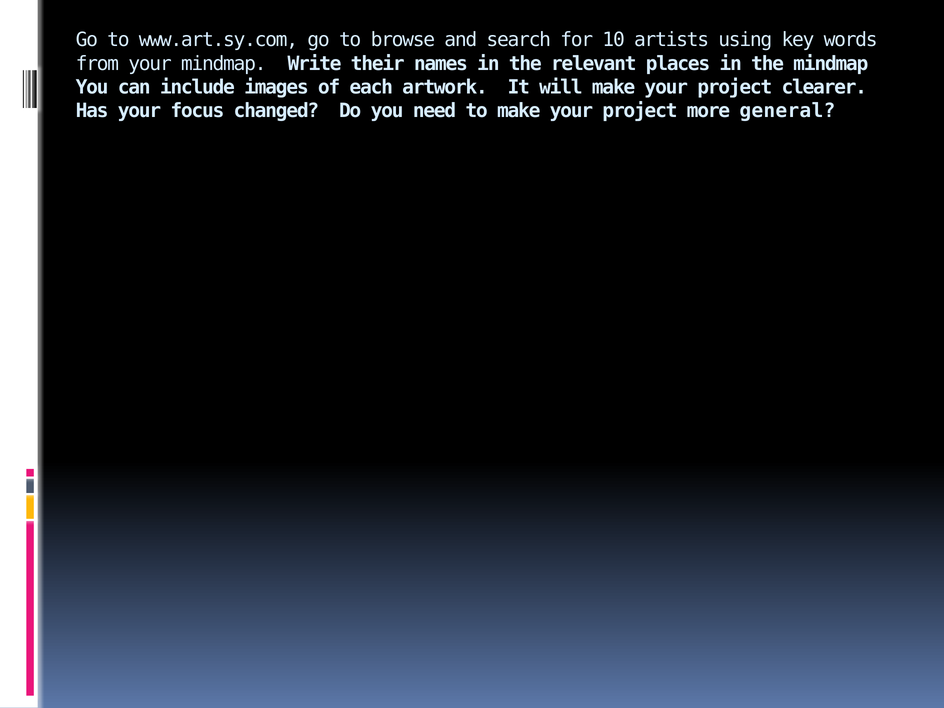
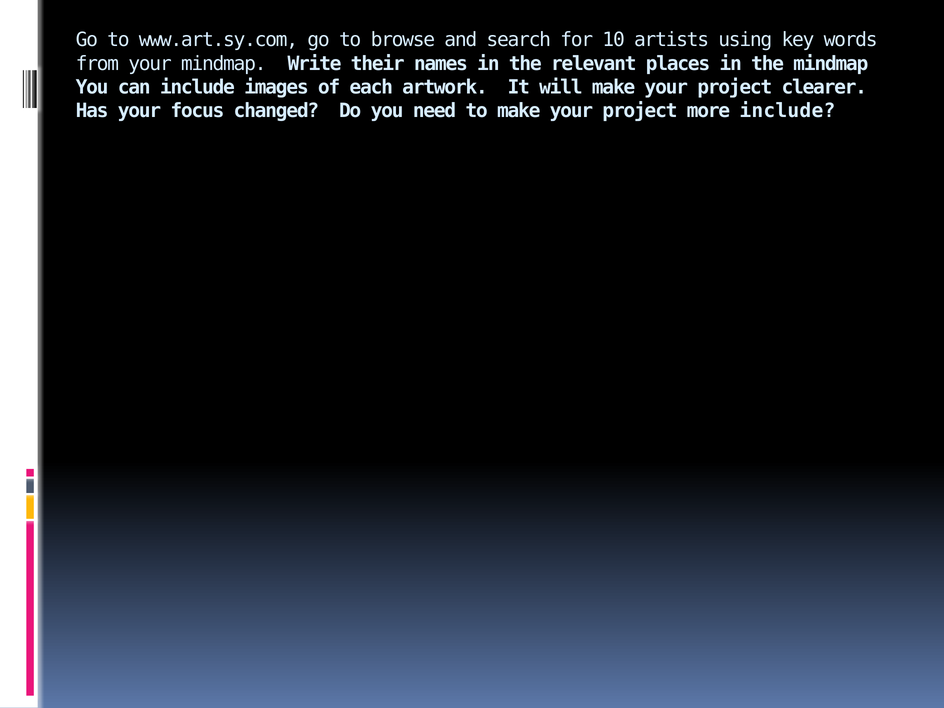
more general: general -> include (787, 111)
